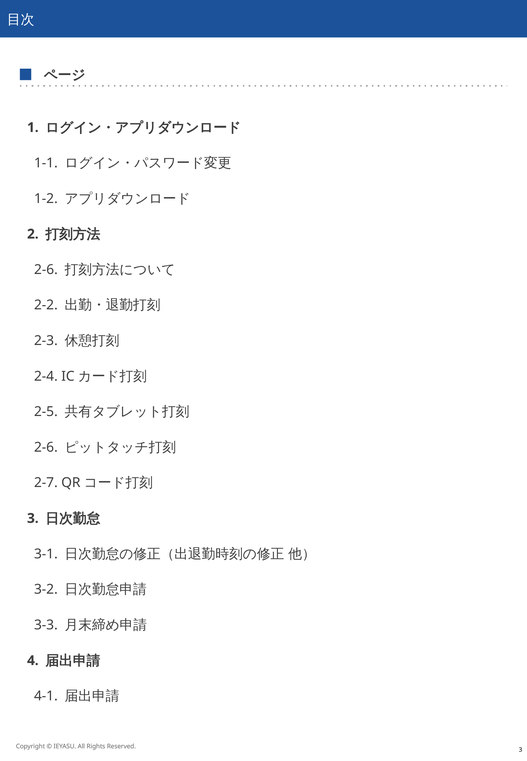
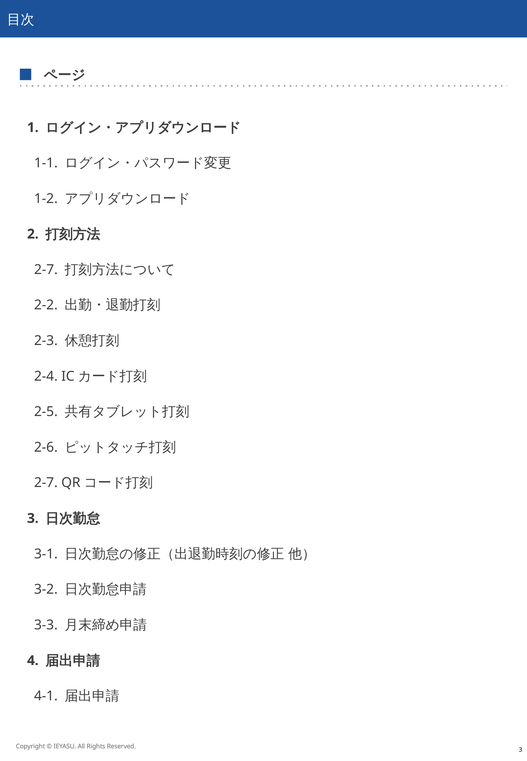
2-6: 2-6 -> 2-7 (46, 270)
